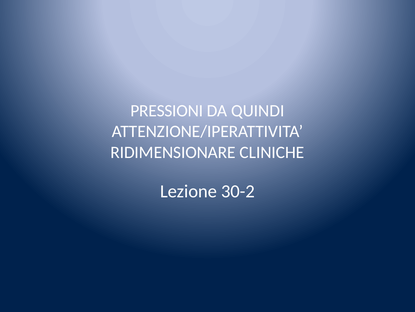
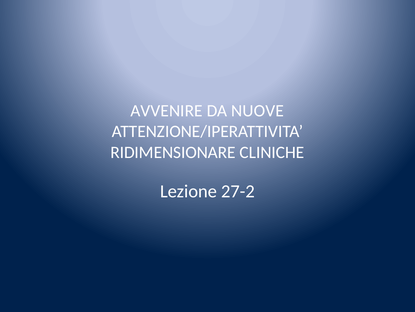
PRESSIONI: PRESSIONI -> AVVENIRE (167, 110)
QUINDI: QUINDI -> NUOVE (258, 110)
30-2: 30-2 -> 27-2 (238, 191)
